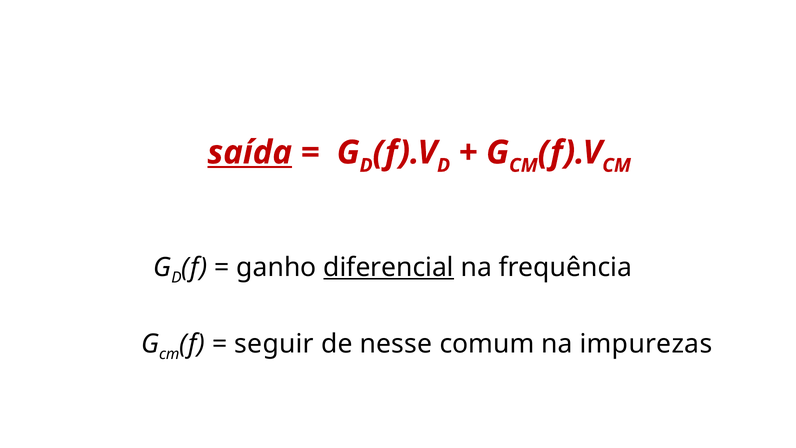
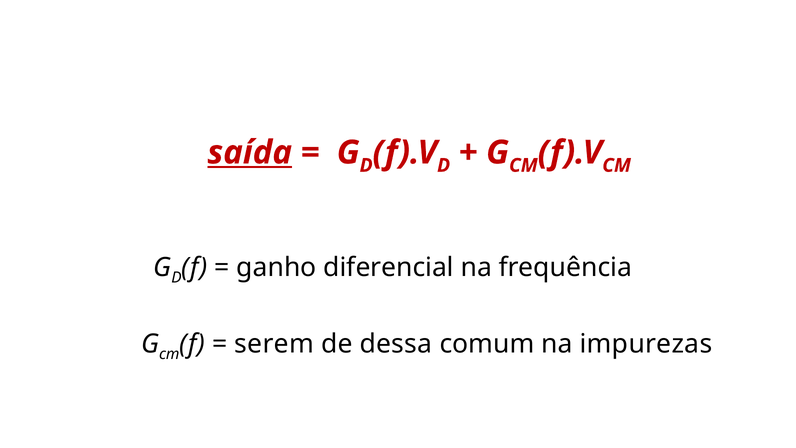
diferencial underline: present -> none (389, 267)
seguir: seguir -> serem (274, 344)
nesse: nesse -> dessa (396, 344)
